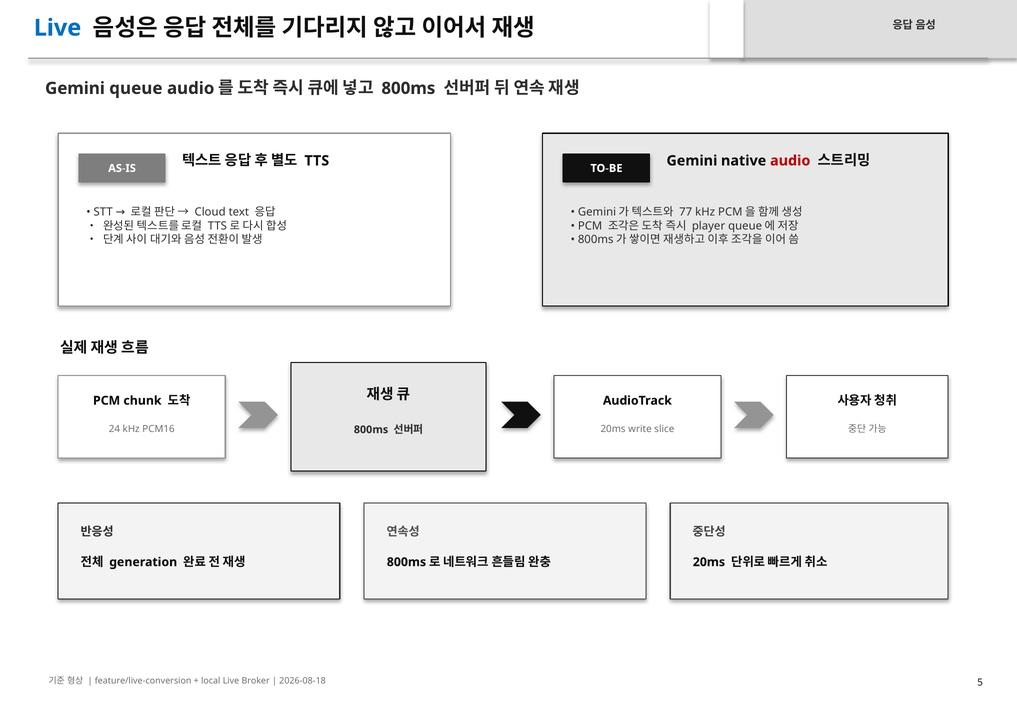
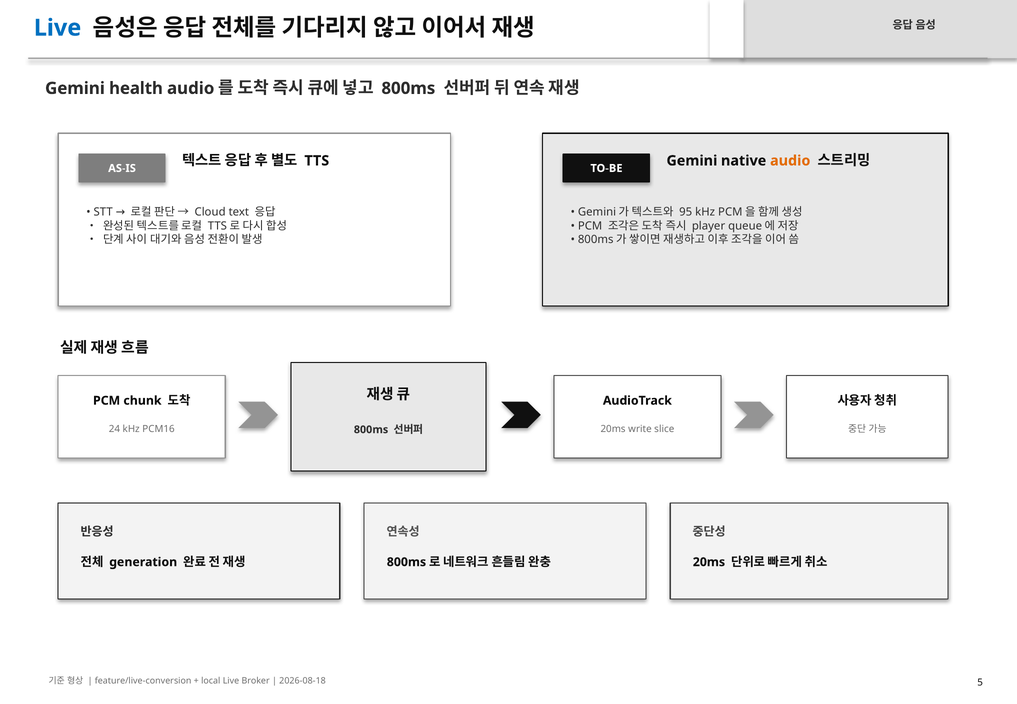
queue: queue -> health (136, 88)
audio colour: red -> orange (790, 161)
77: 77 -> 95 (686, 212)
